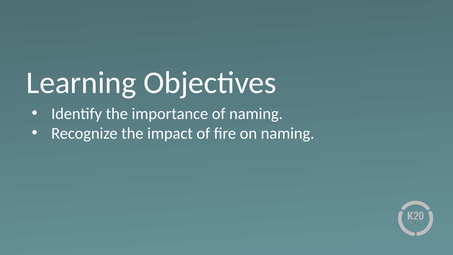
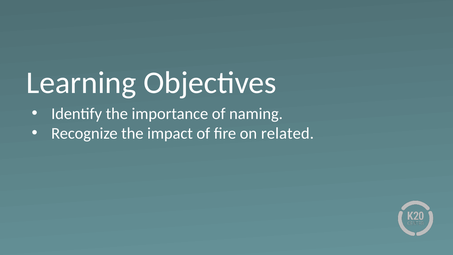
on naming: naming -> related (287, 133)
